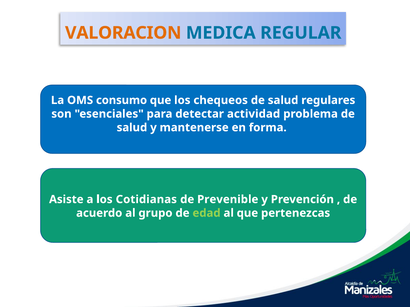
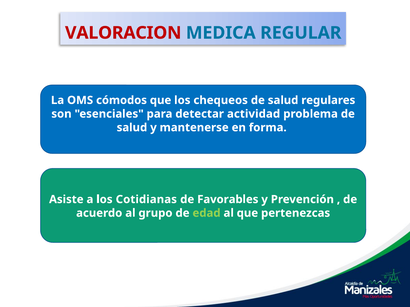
VALORACION colour: orange -> red (123, 33)
consumo: consumo -> cómodos (122, 100)
Prevenible: Prevenible -> Favorables (228, 200)
